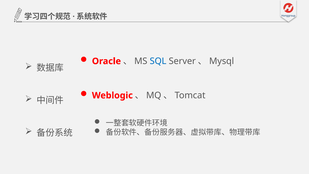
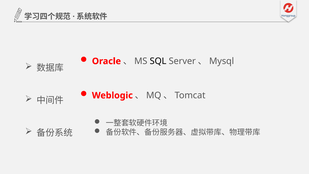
SQL colour: blue -> black (158, 61)
